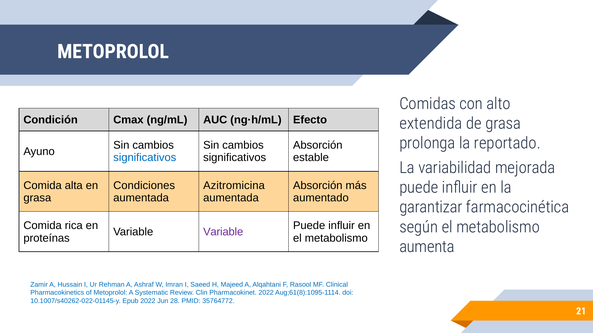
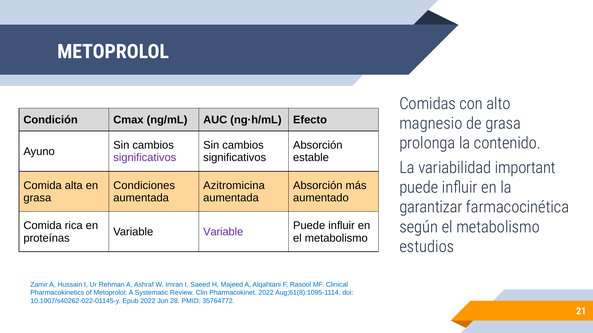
extendida: extendida -> magnesio (431, 124)
reportado: reportado -> contenido (507, 143)
significativos colour: blue -> purple (145, 158)
mejorada: mejorada -> important (525, 168)
aumenta: aumenta -> estudios (427, 247)
